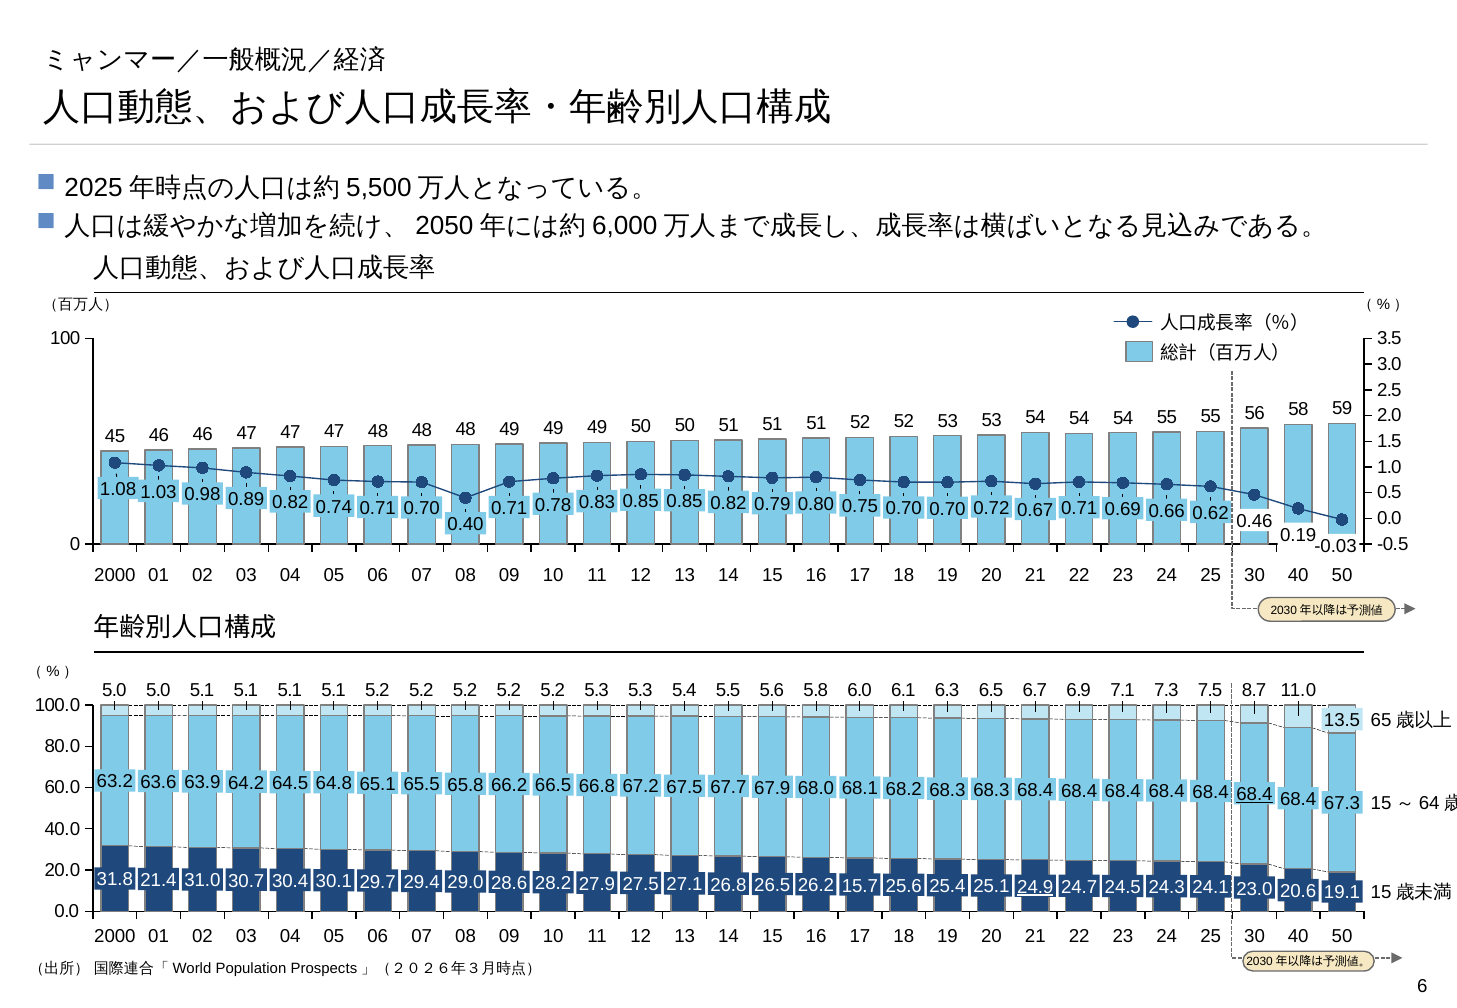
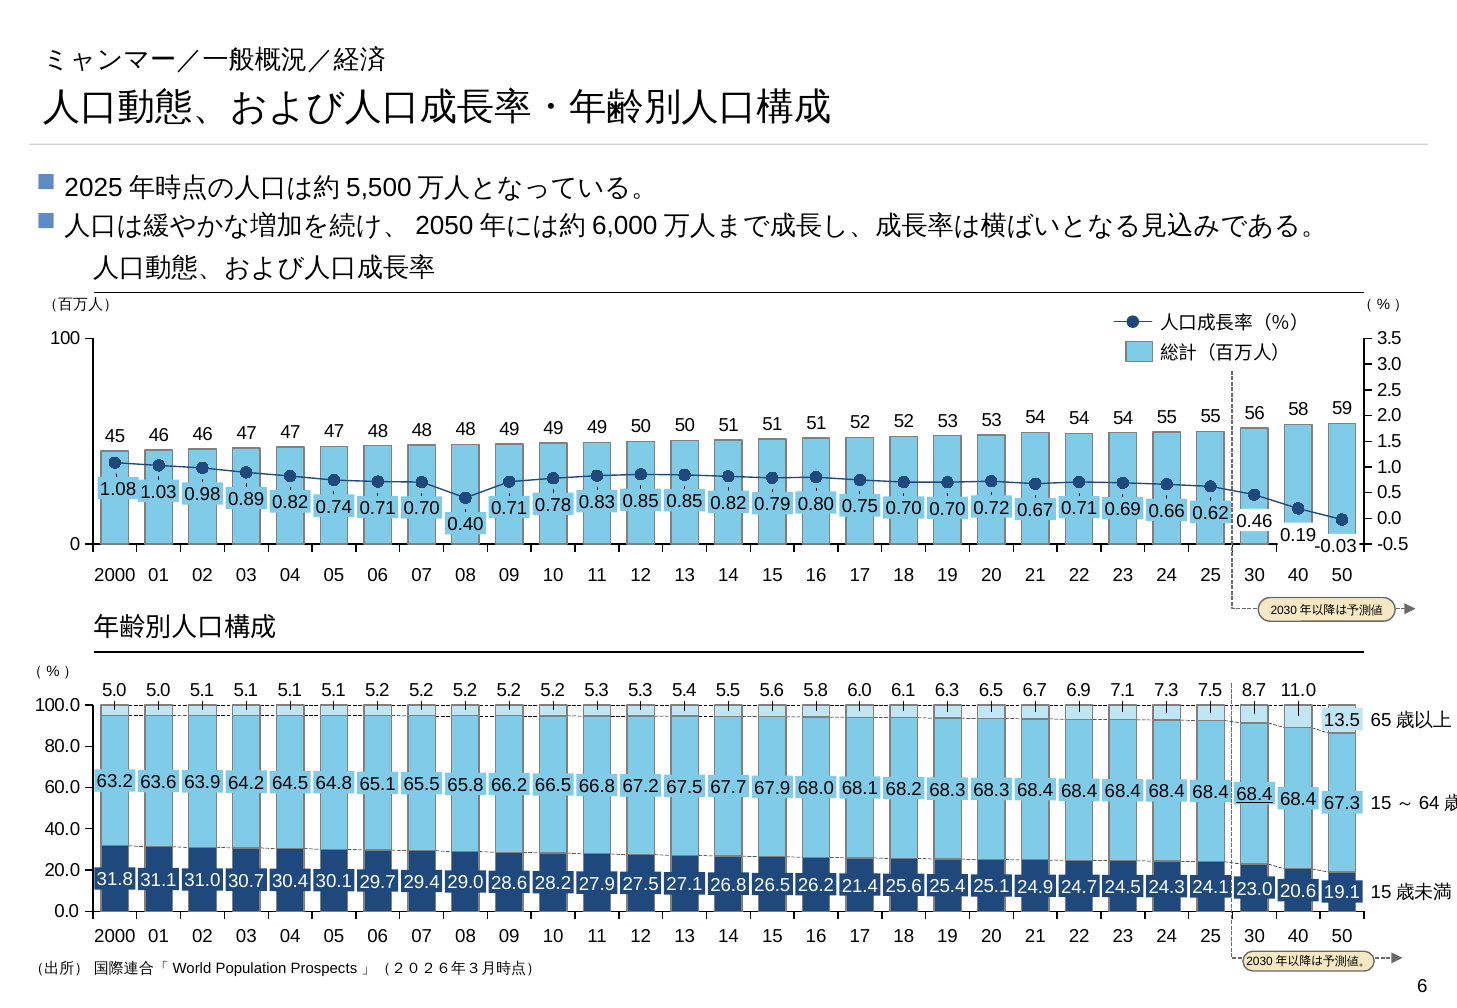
21.4: 21.4 -> 31.1 (158, 881)
15.7: 15.7 -> 21.4 (860, 886)
24.9 underline: present -> none (1035, 888)
